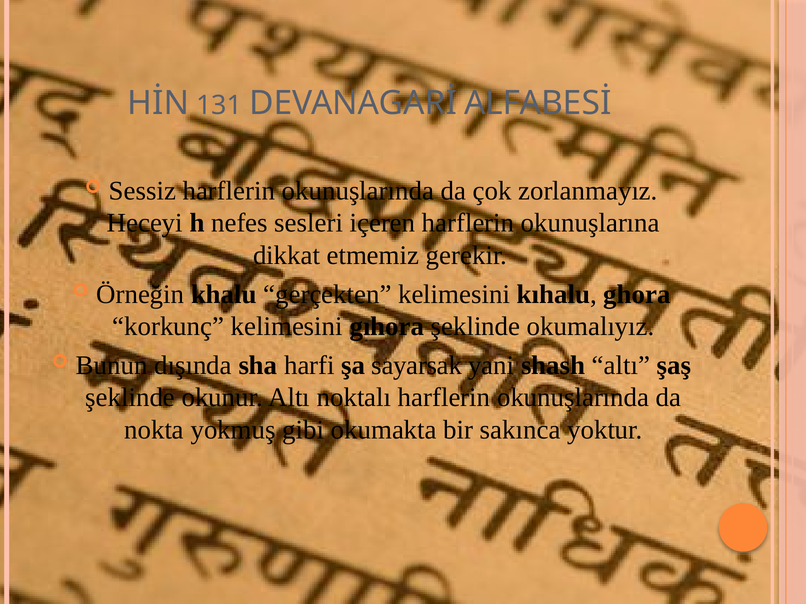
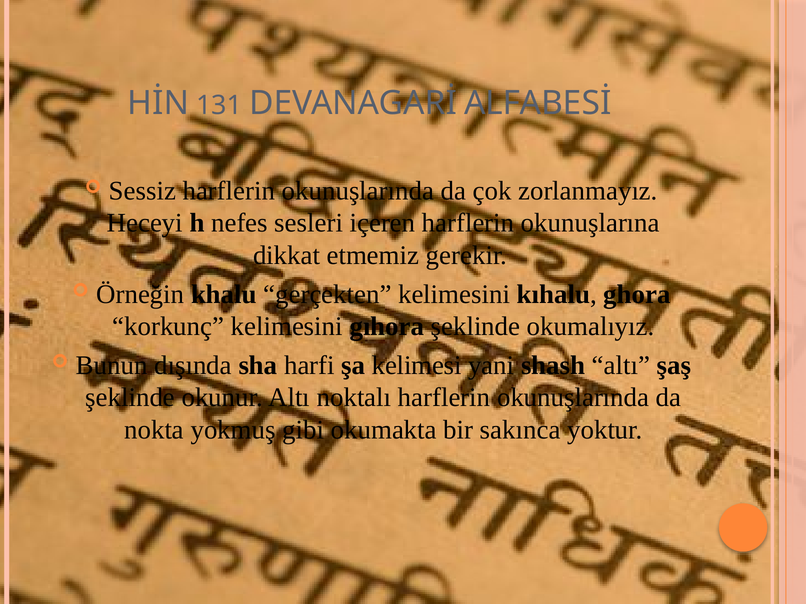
sayarsak: sayarsak -> kelimesi (417, 366)
